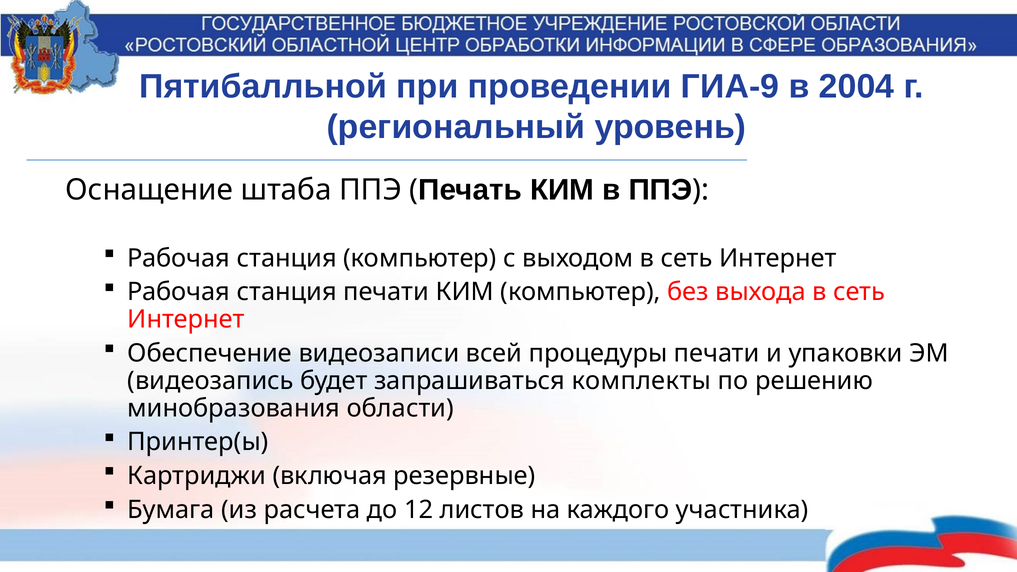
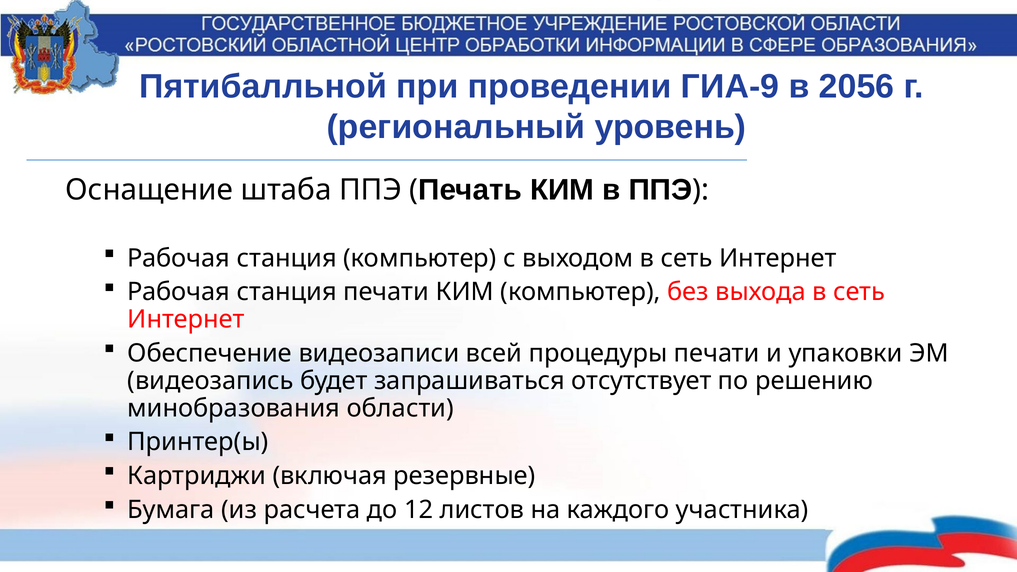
2004: 2004 -> 2056 (857, 87)
комплекты: комплекты -> отсутствует (642, 381)
